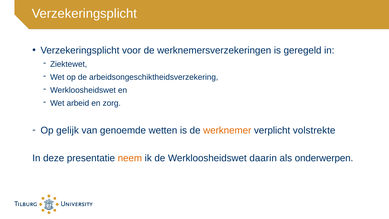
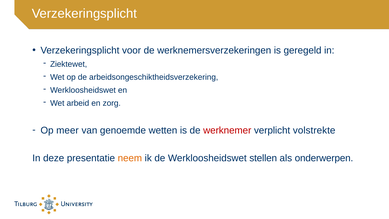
gelijk: gelijk -> meer (68, 130)
werknemer colour: orange -> red (227, 130)
daarin: daarin -> stellen (263, 158)
